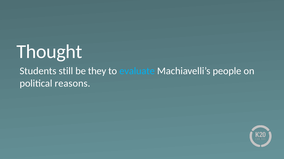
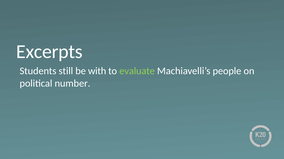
Thought: Thought -> Excerpts (49, 52)
they: they -> with (97, 71)
evaluate colour: light blue -> light green (137, 71)
reasons: reasons -> number (72, 84)
